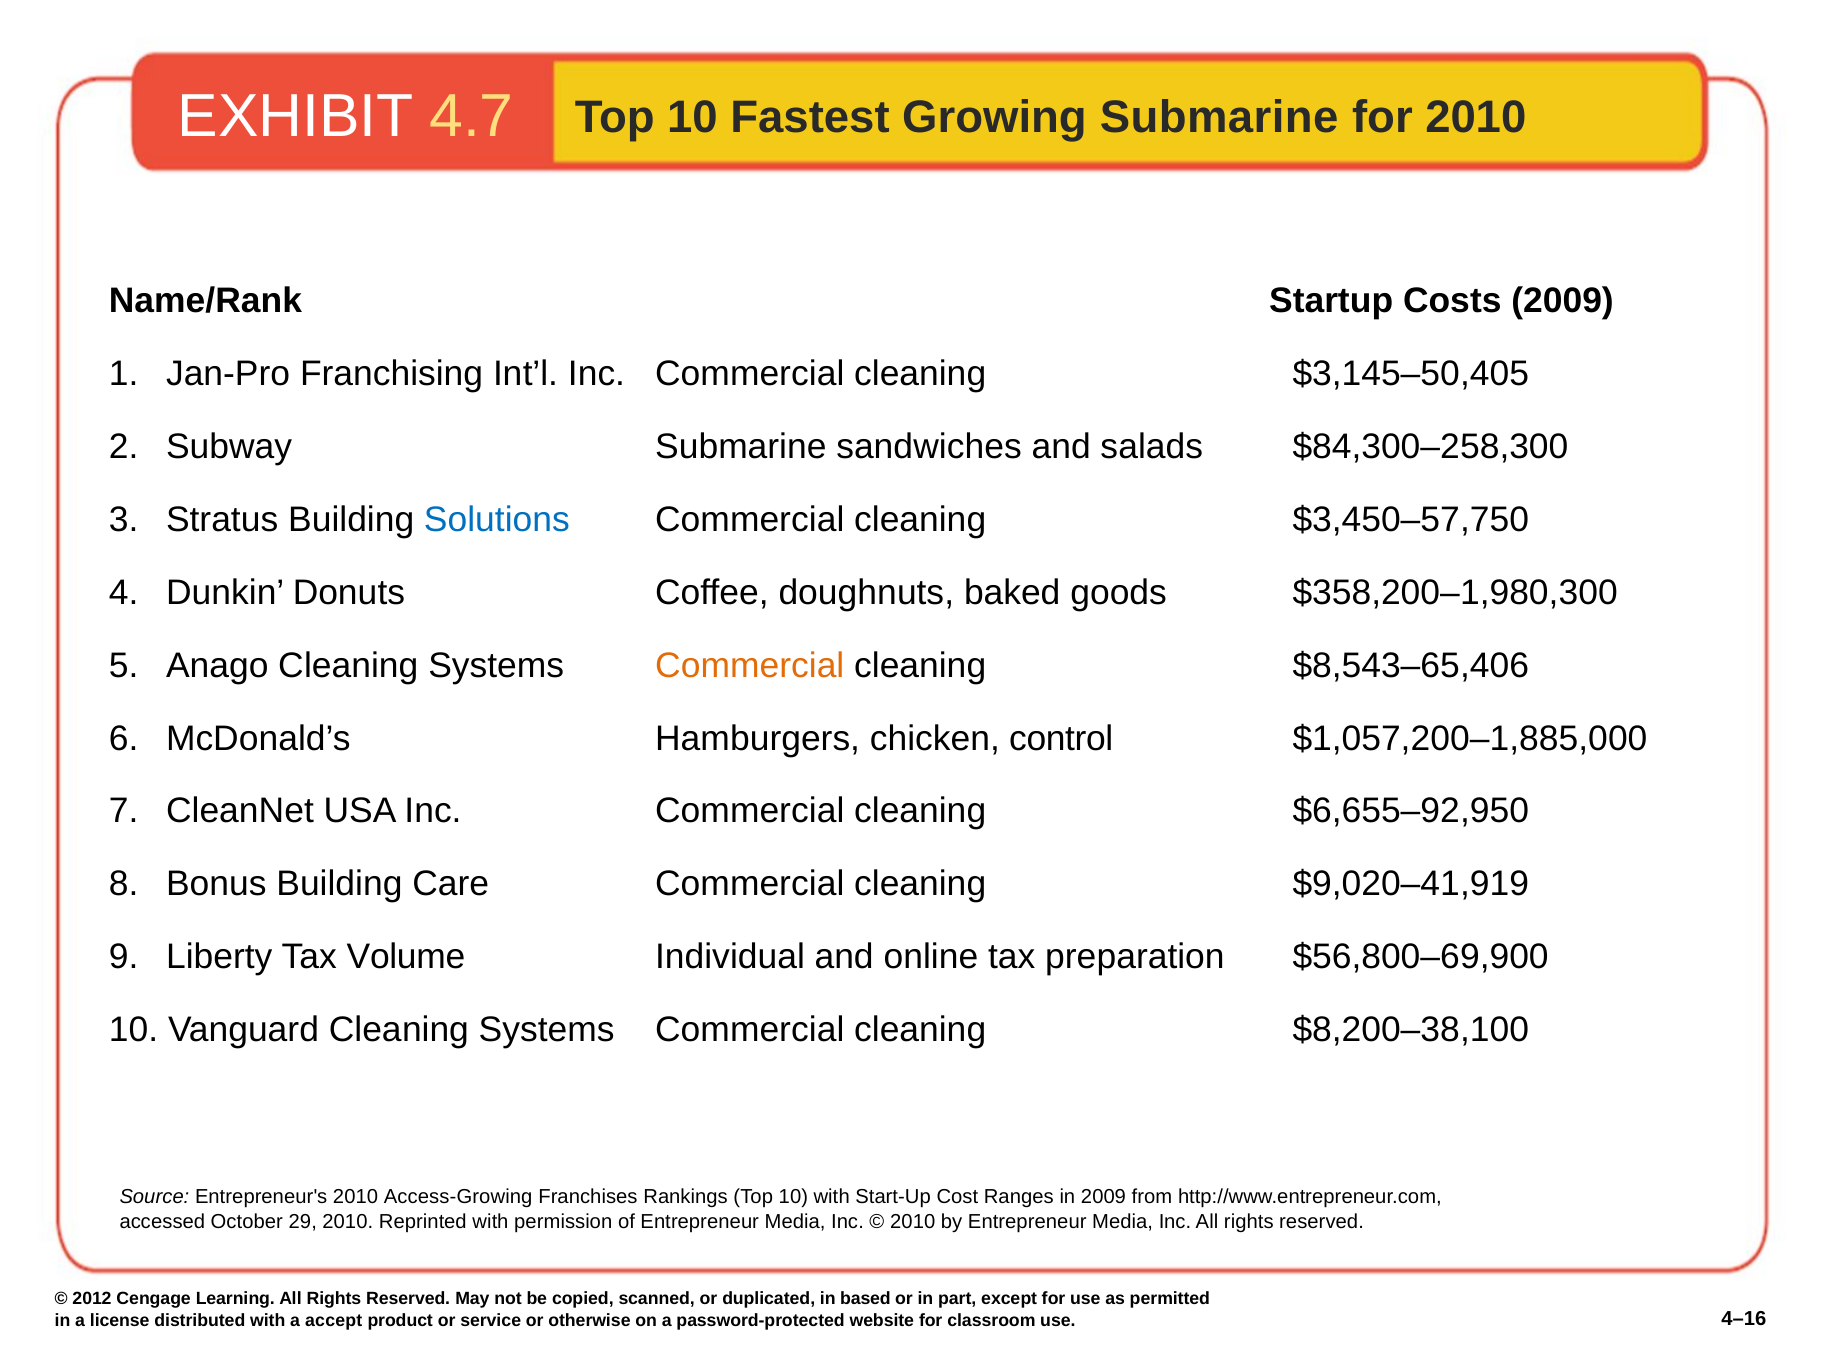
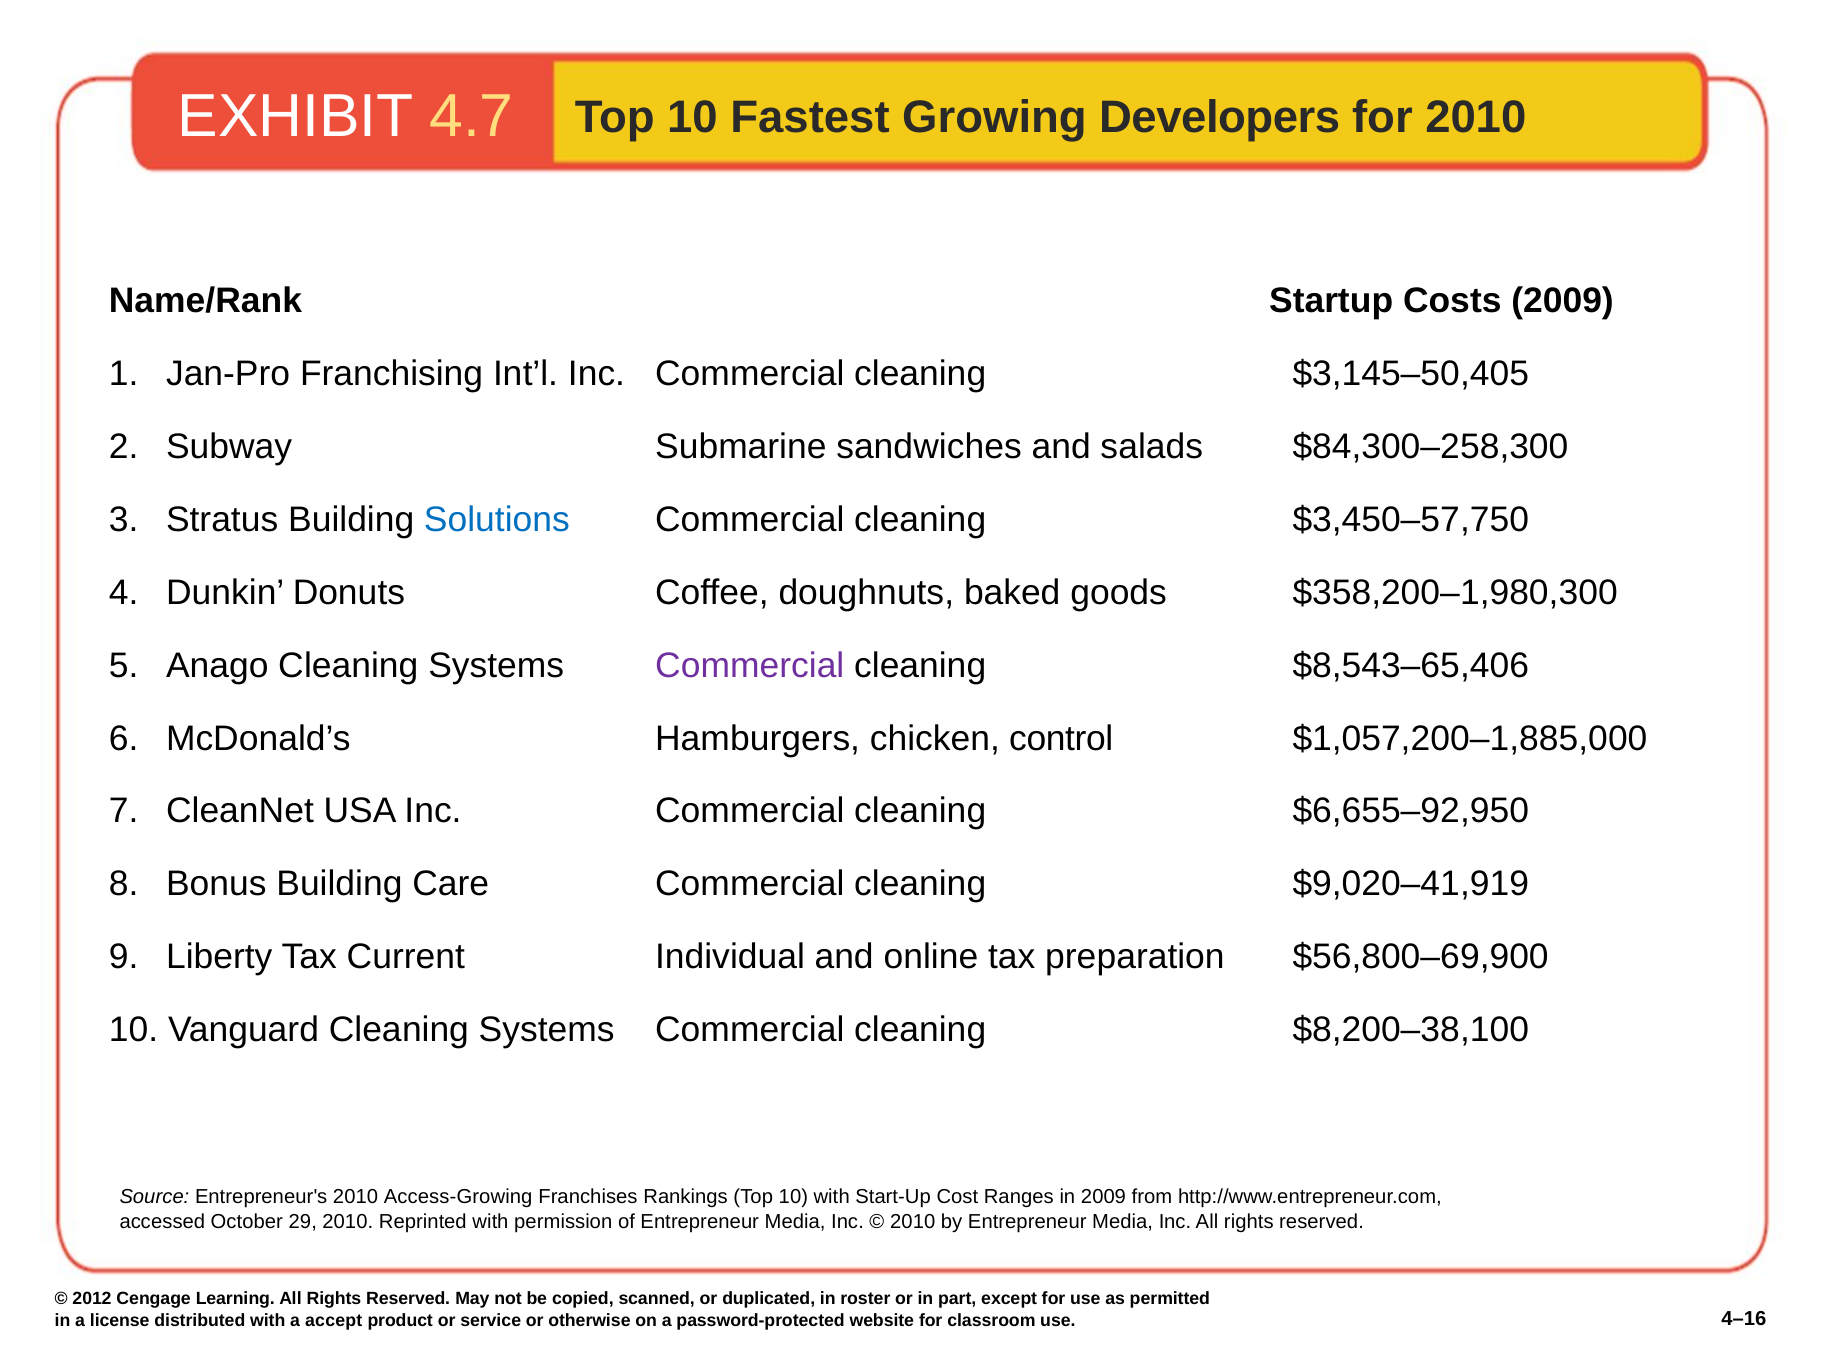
Growing Submarine: Submarine -> Developers (1220, 117)
Commercial colour: orange -> purple (750, 665)
Volume: Volume -> Current (406, 957)
based: based -> roster (865, 1299)
